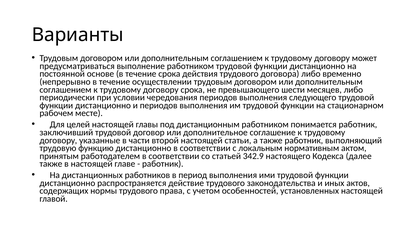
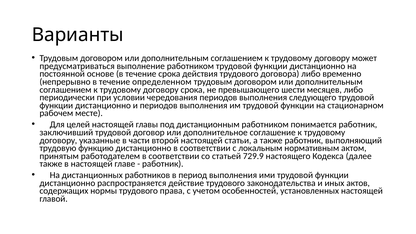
осуществлении: осуществлении -> определенном (162, 82)
342.9: 342.9 -> 729.9 (253, 156)
